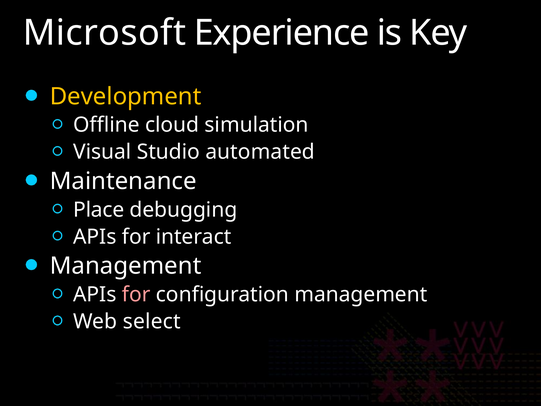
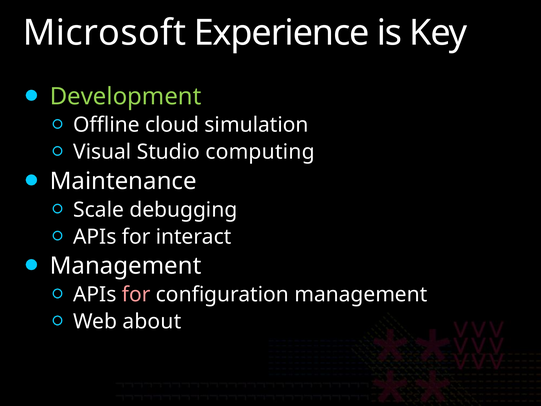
Development colour: yellow -> light green (126, 96)
automated: automated -> computing (260, 152)
Place: Place -> Scale (99, 210)
select: select -> about (152, 321)
